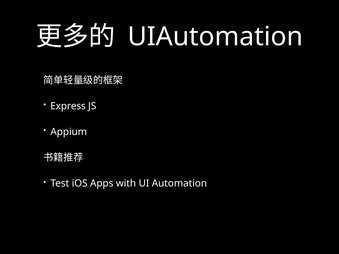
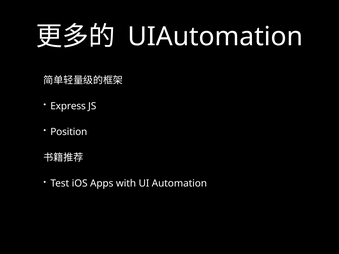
Appium: Appium -> Position (69, 132)
